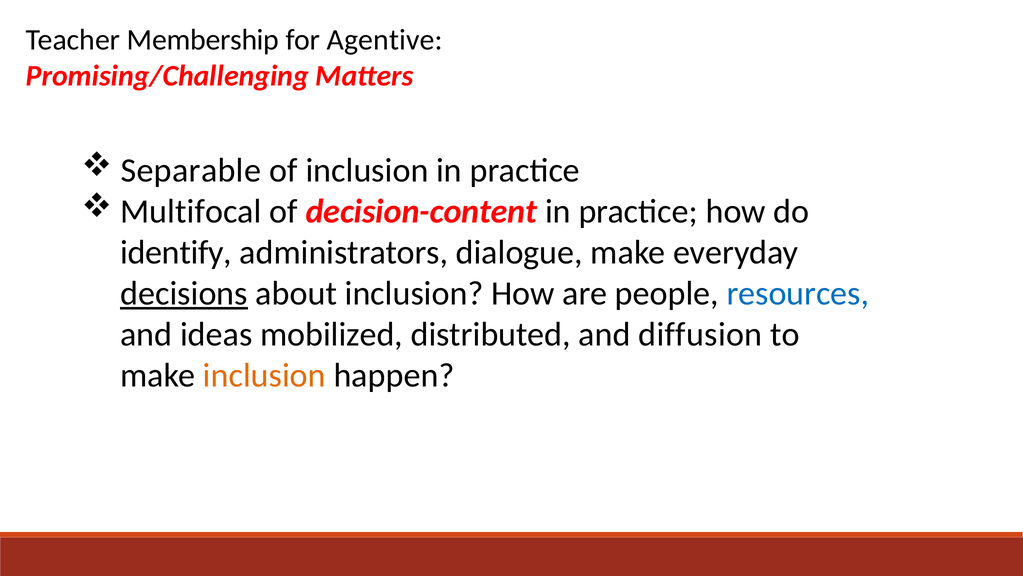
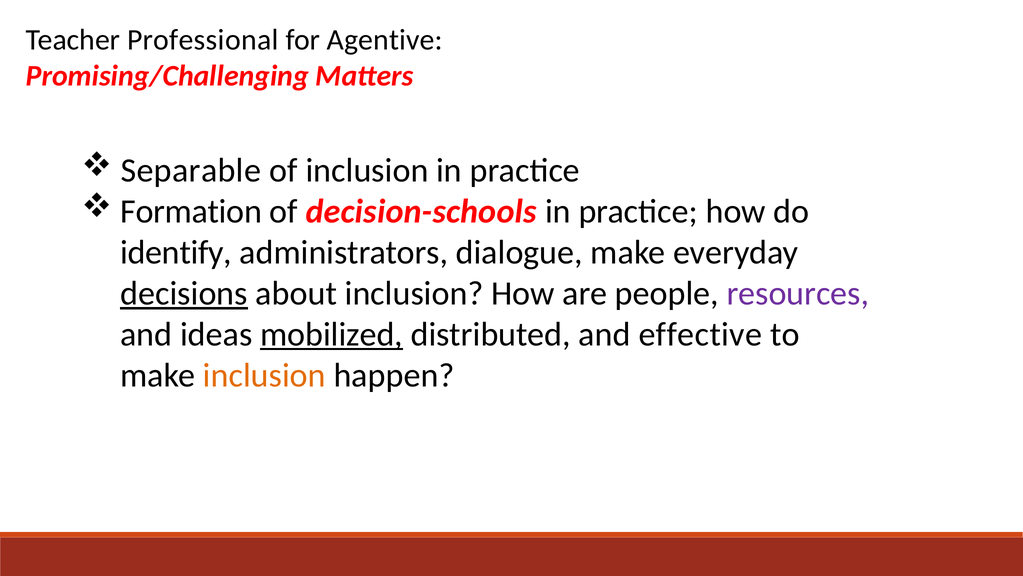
Membership: Membership -> Professional (203, 40)
Multifocal: Multifocal -> Formation (191, 211)
decision-content: decision-content -> decision-schools (421, 211)
resources colour: blue -> purple (798, 293)
mobilized underline: none -> present (332, 334)
diffusion: diffusion -> effective (700, 334)
